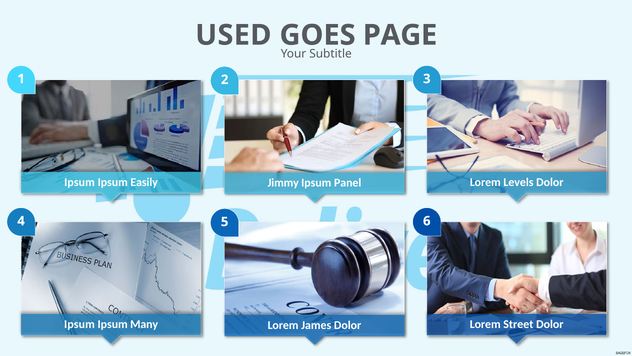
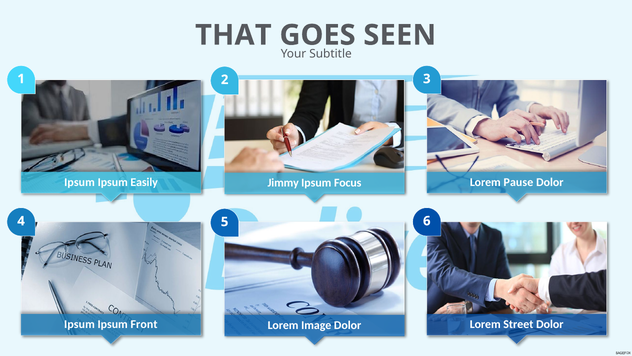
USED: USED -> THAT (233, 35)
PAGE: PAGE -> SEEN (400, 35)
Levels: Levels -> Pause (518, 182)
Panel: Panel -> Focus (348, 183)
Many: Many -> Front (144, 324)
James: James -> Image (316, 325)
